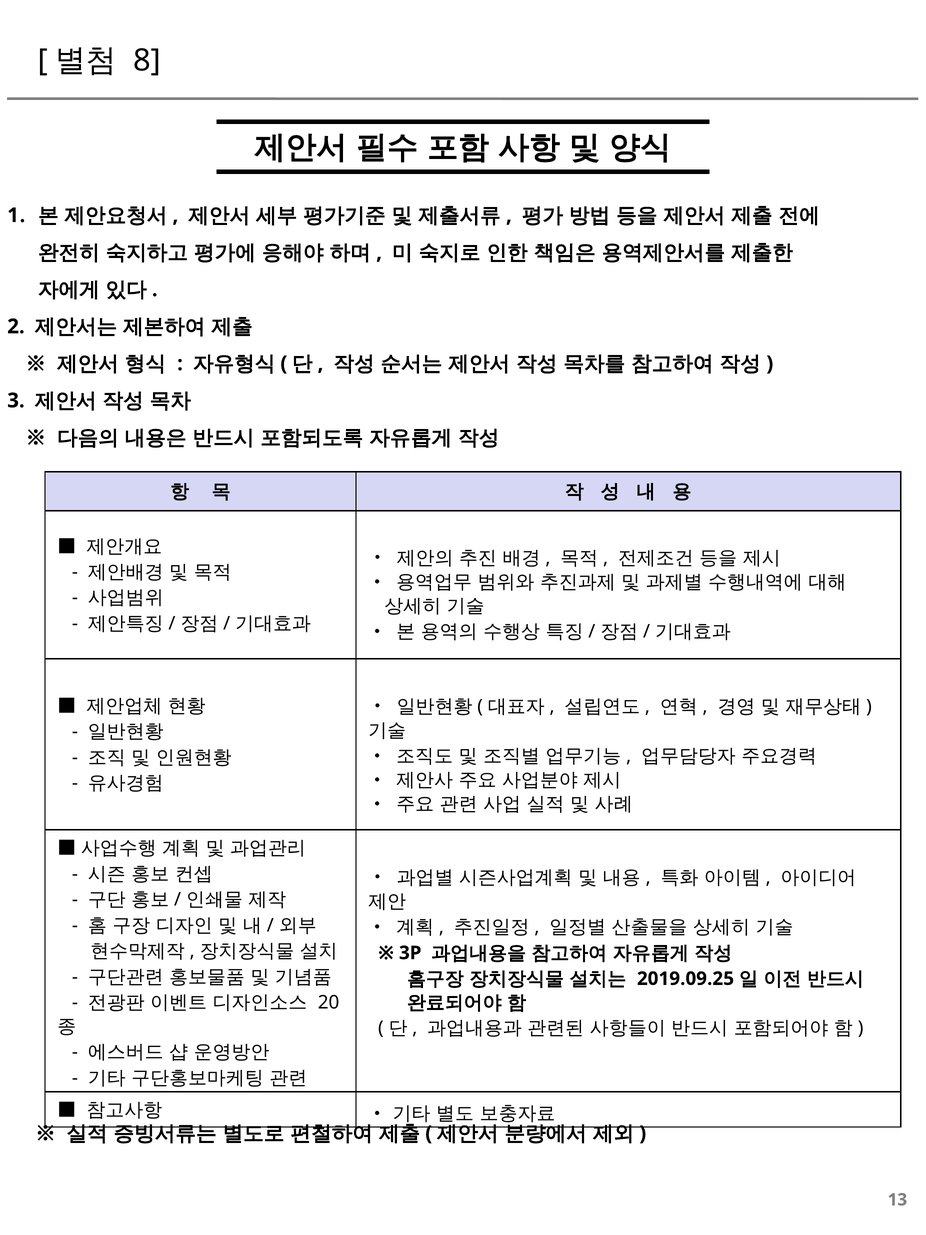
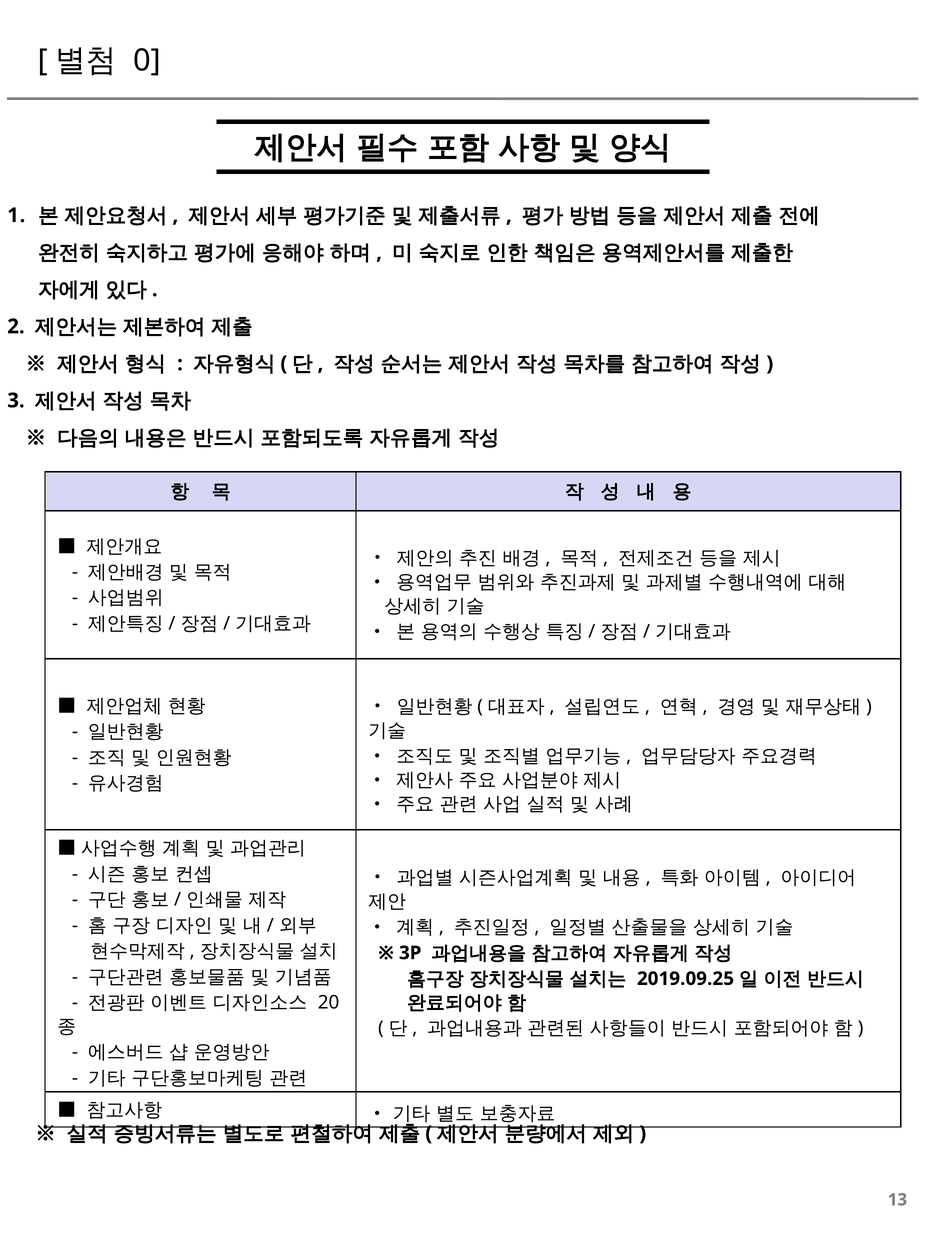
8: 8 -> 0 (147, 60)
